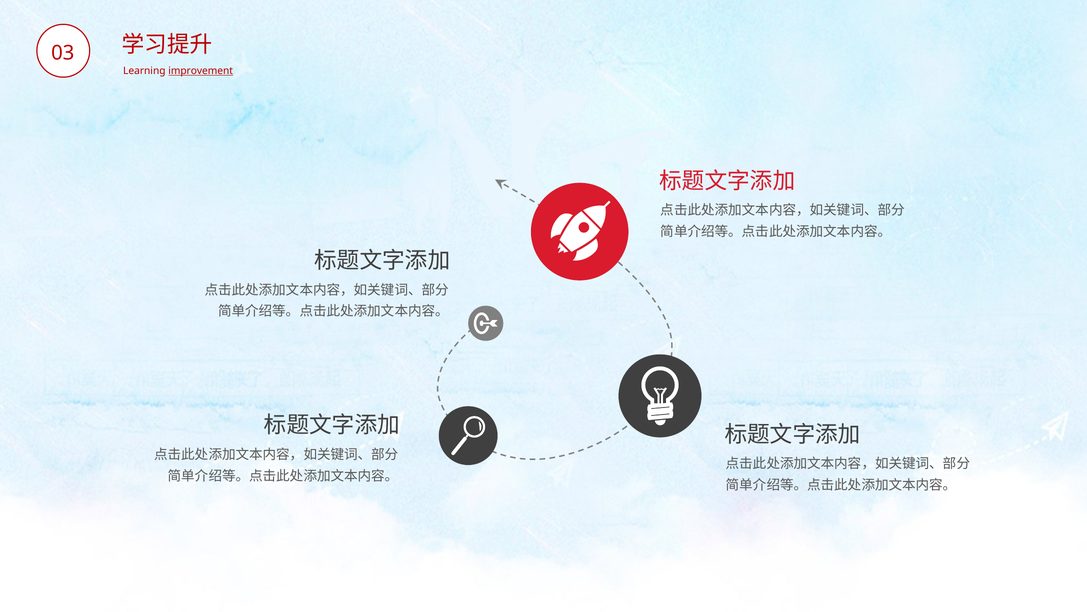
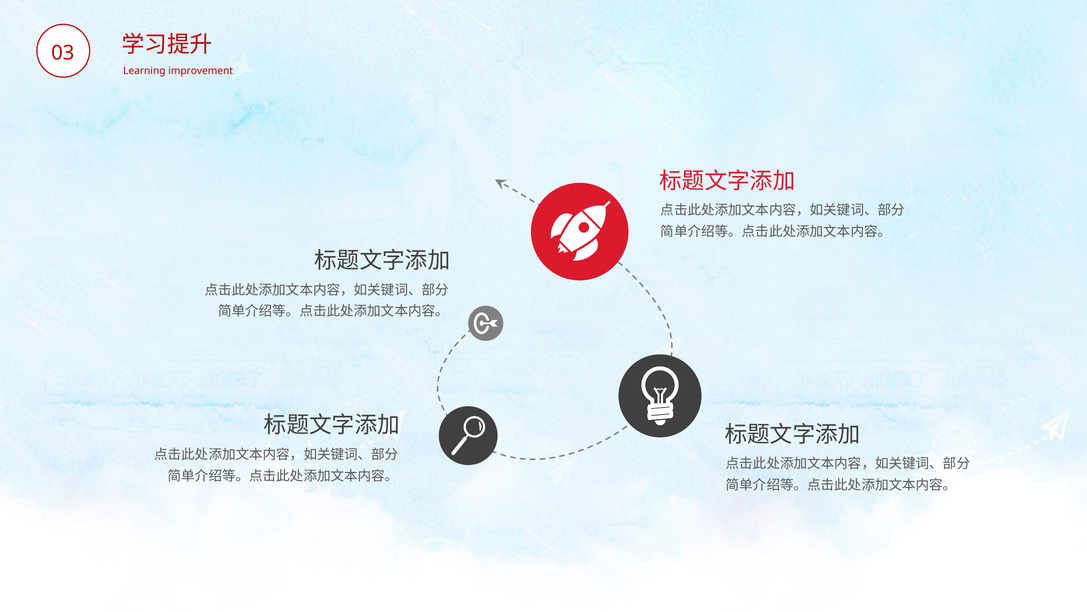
improvement underline: present -> none (201, 71)
